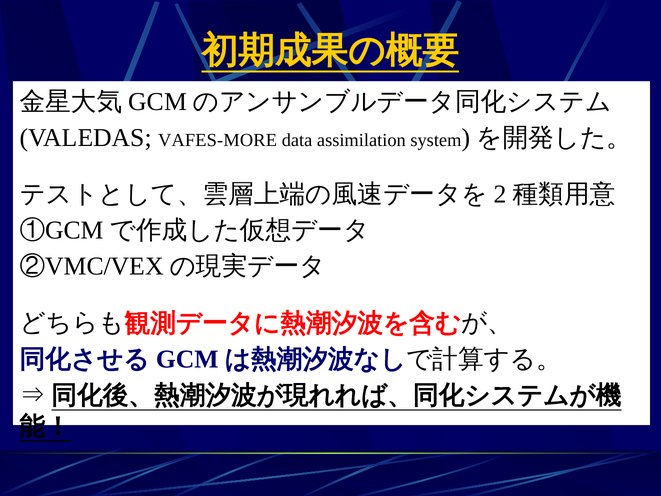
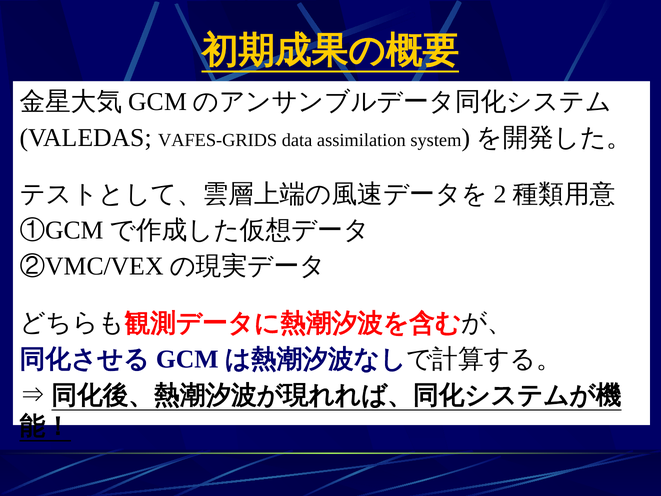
VAFES-MORE: VAFES-MORE -> VAFES-GRIDS (218, 140)
